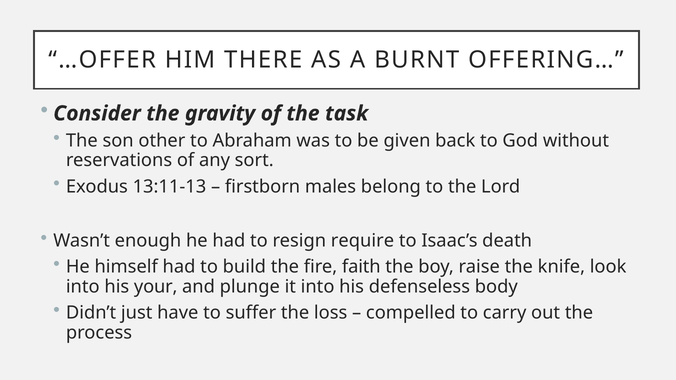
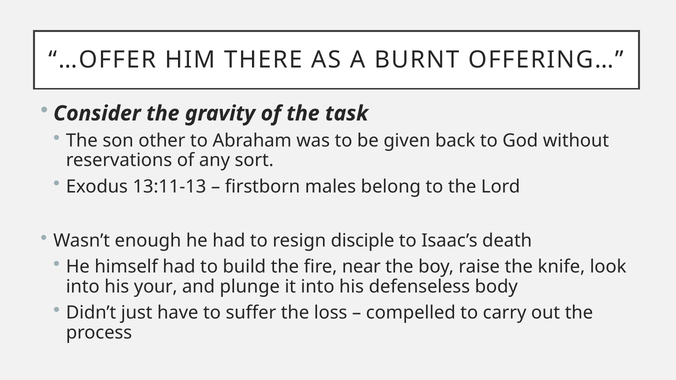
require: require -> disciple (363, 241)
faith: faith -> near (361, 267)
